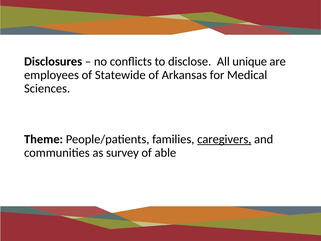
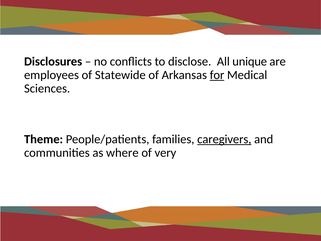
for underline: none -> present (217, 75)
survey: survey -> where (122, 153)
able: able -> very (165, 153)
